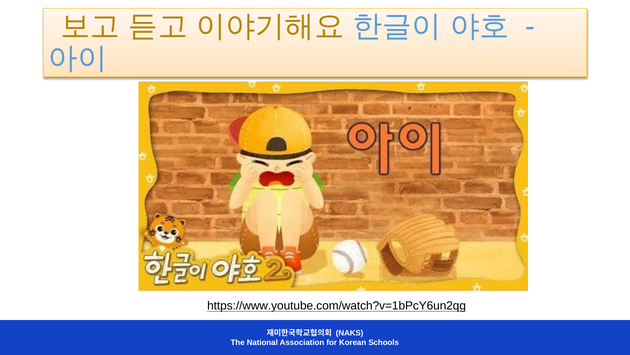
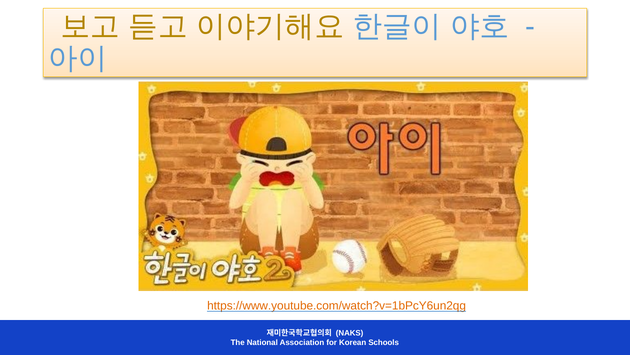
https://www.youtube.com/watch?v=1bPcY6un2qg colour: black -> orange (337, 305)
